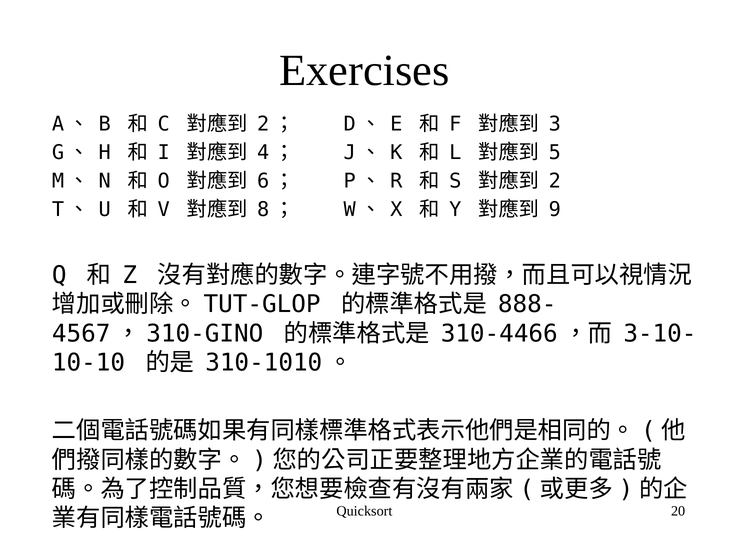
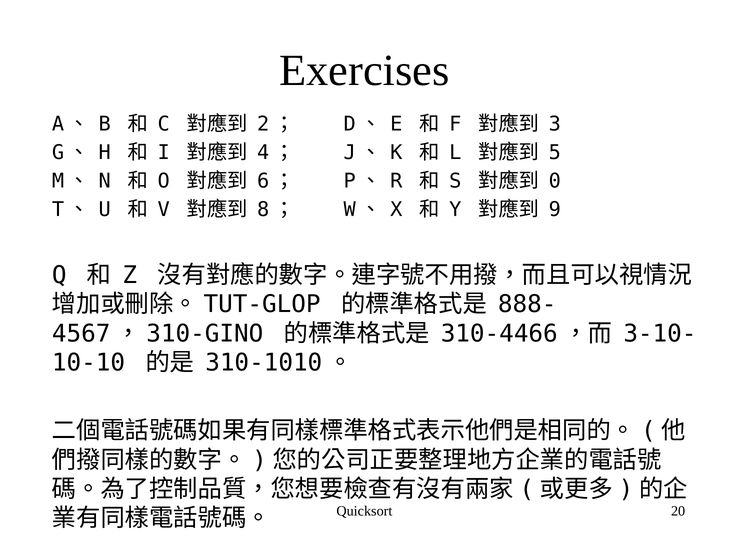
2: 2 -> 0 (555, 181)
